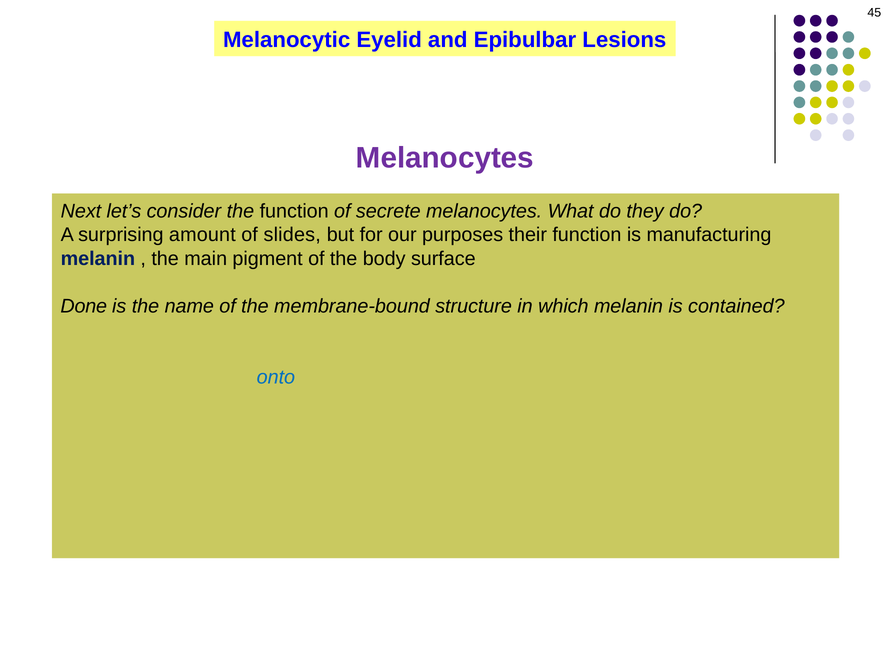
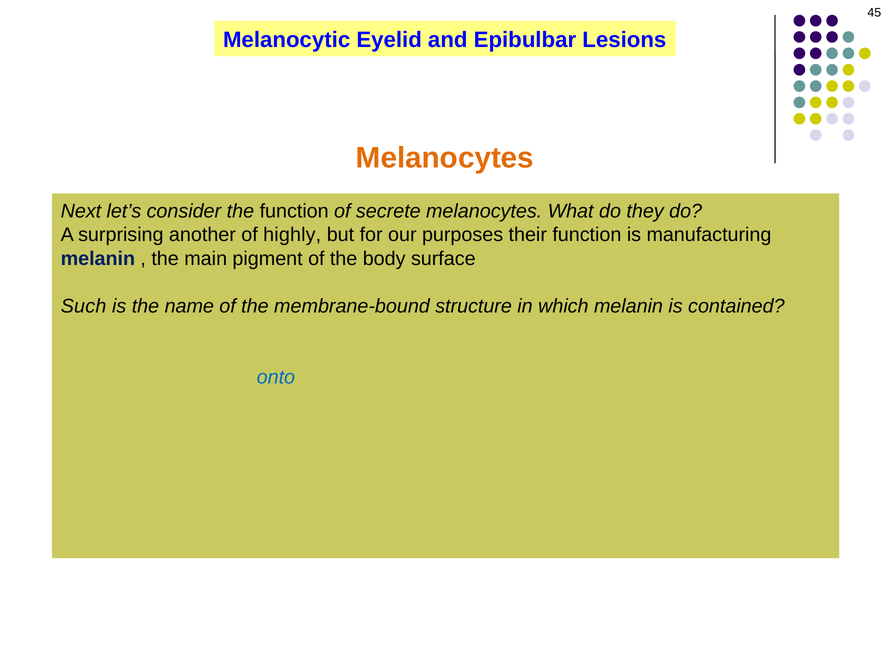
Melanocytes colour: purple -> orange (445, 158)
amount: amount -> another (202, 235)
slides: slides -> highly (292, 235)
Done: Done -> Such (84, 306)
